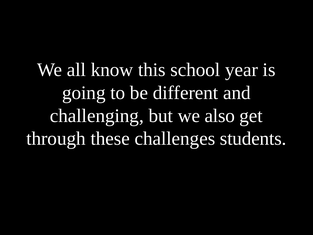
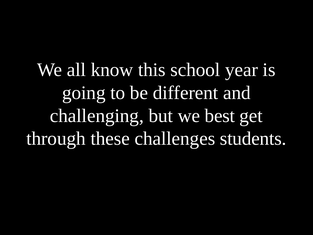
also: also -> best (220, 116)
